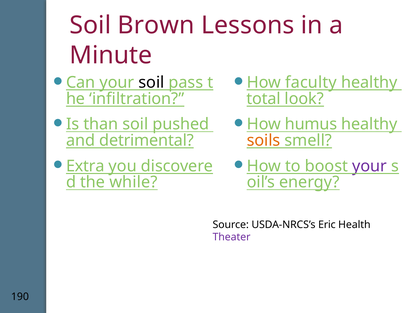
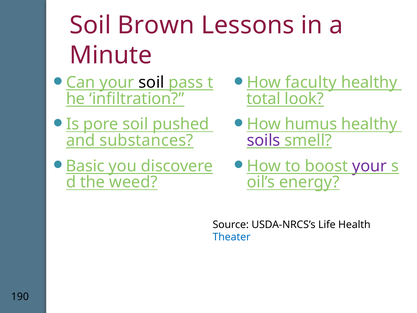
than: than -> pore (101, 124)
detrimental: detrimental -> substances (146, 140)
soils colour: orange -> purple (264, 140)
Extra: Extra -> Basic (85, 166)
while: while -> weed (133, 182)
Eric: Eric -> Life (327, 224)
Theater colour: purple -> blue (232, 237)
